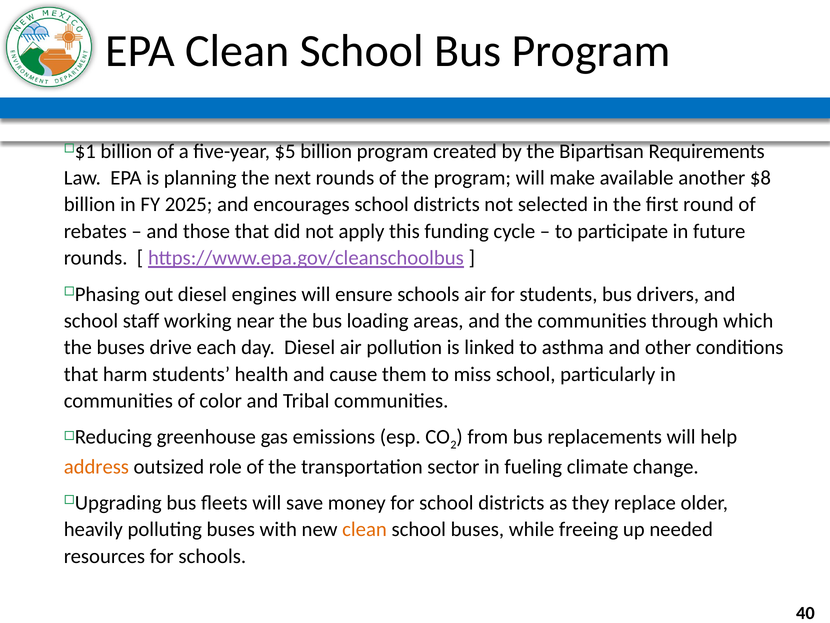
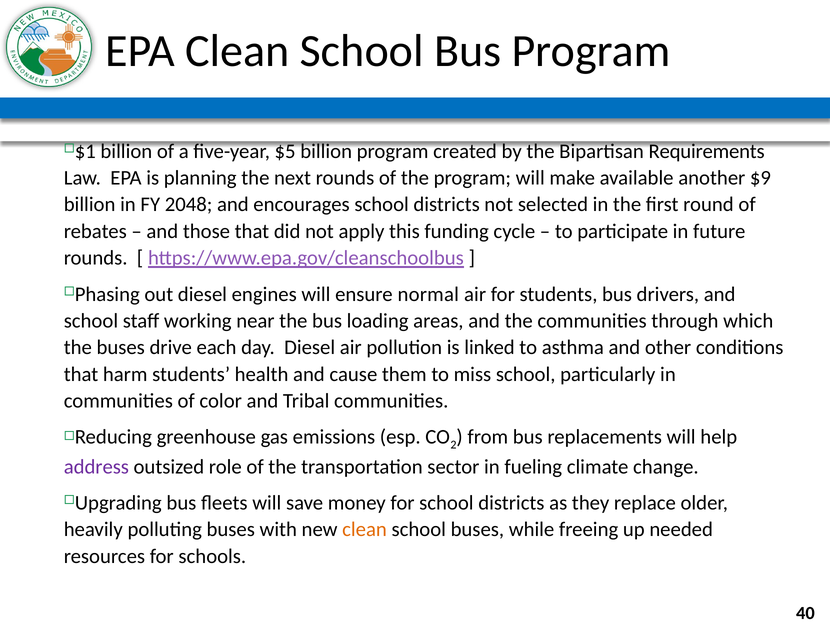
$8: $8 -> $9 (760, 178)
2025: 2025 -> 2048 (189, 204)
ensure schools: schools -> normal (428, 294)
address colour: orange -> purple (96, 467)
